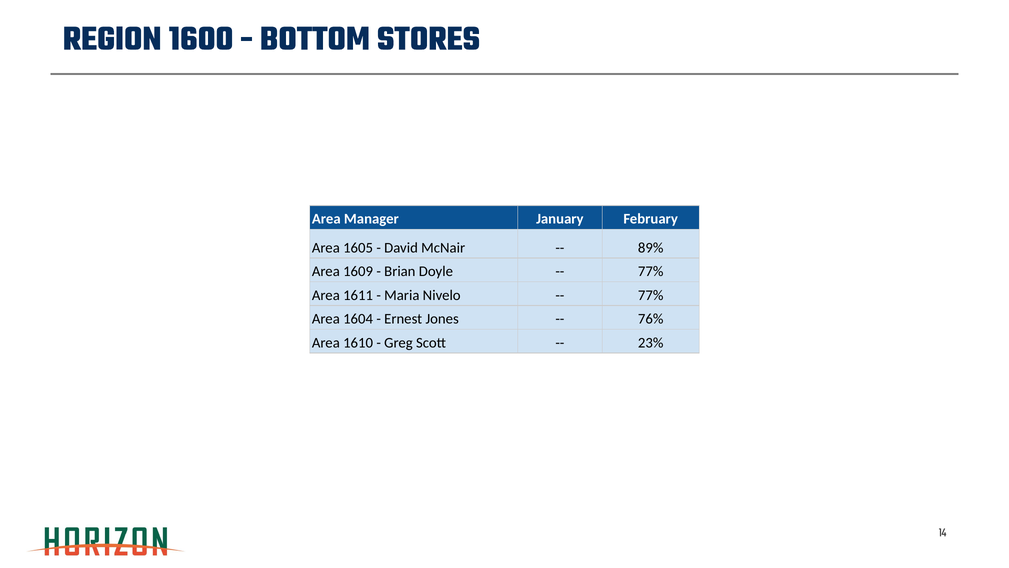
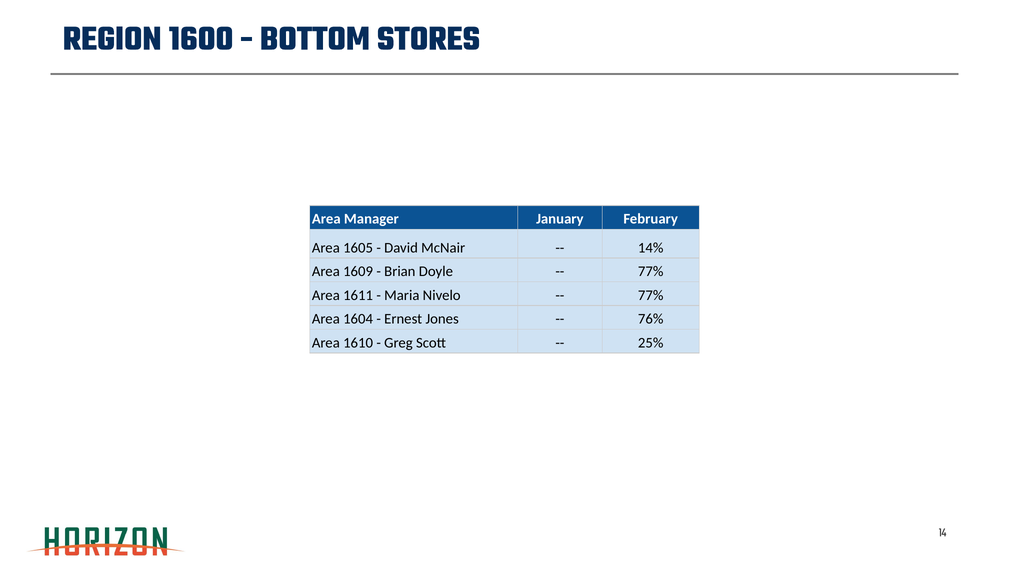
89%: 89% -> 14% (651, 248)
23%: 23% -> 25% (651, 342)
